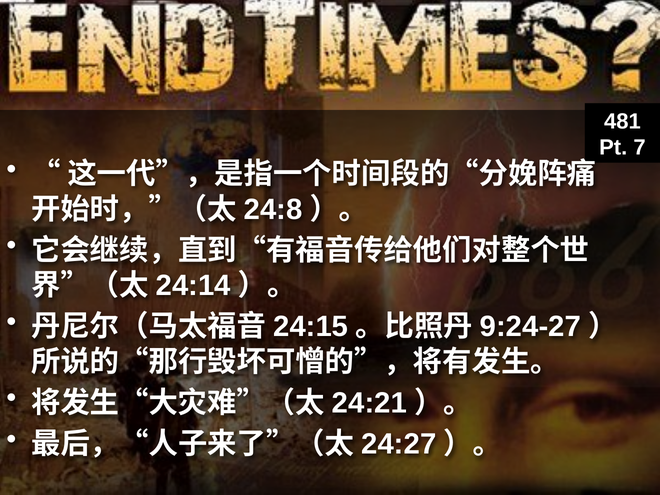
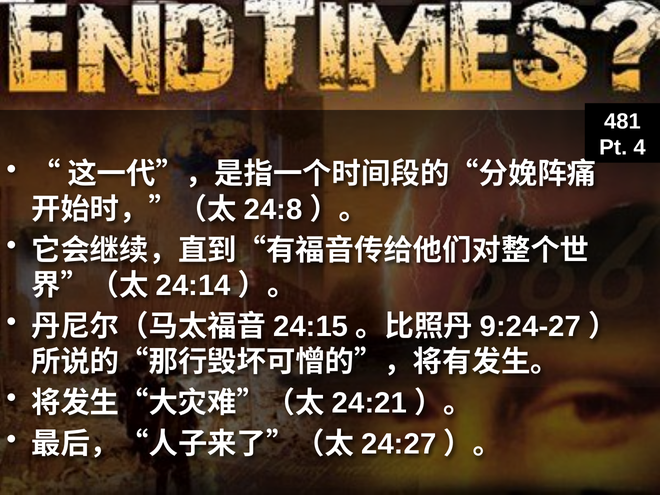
7: 7 -> 4 (640, 148)
